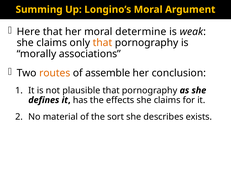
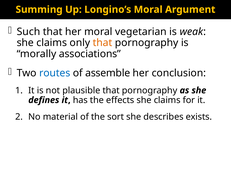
Here: Here -> Such (28, 32)
determine: determine -> vegetarian (141, 32)
routes colour: orange -> blue (55, 73)
